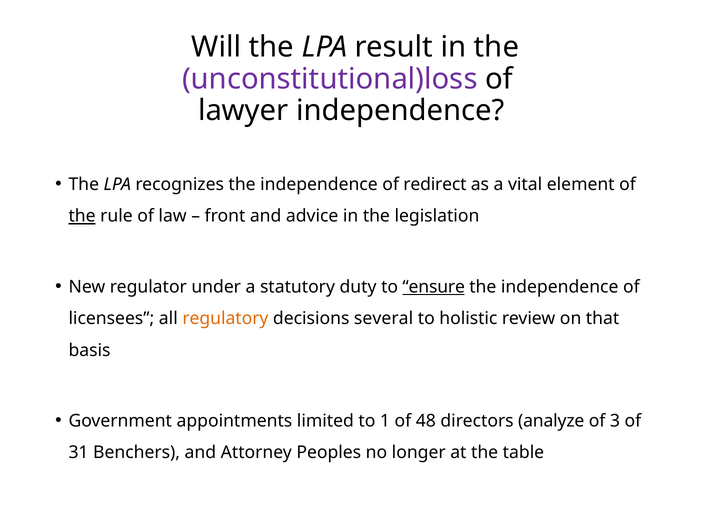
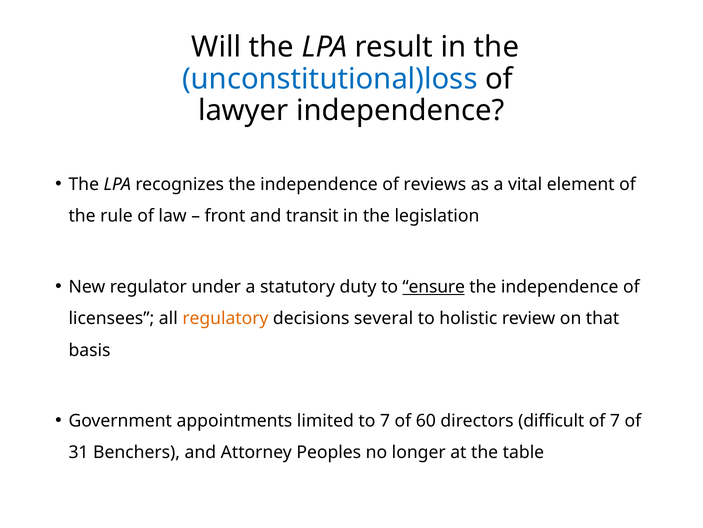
unconstitutional)loss colour: purple -> blue (330, 79)
redirect: redirect -> reviews (435, 184)
the underline: present -> none (82, 216)
advice: advice -> transit (312, 216)
to 1: 1 -> 7 (385, 420)
48: 48 -> 60 (426, 420)
analyze: analyze -> difficult (551, 420)
of 3: 3 -> 7 (615, 420)
